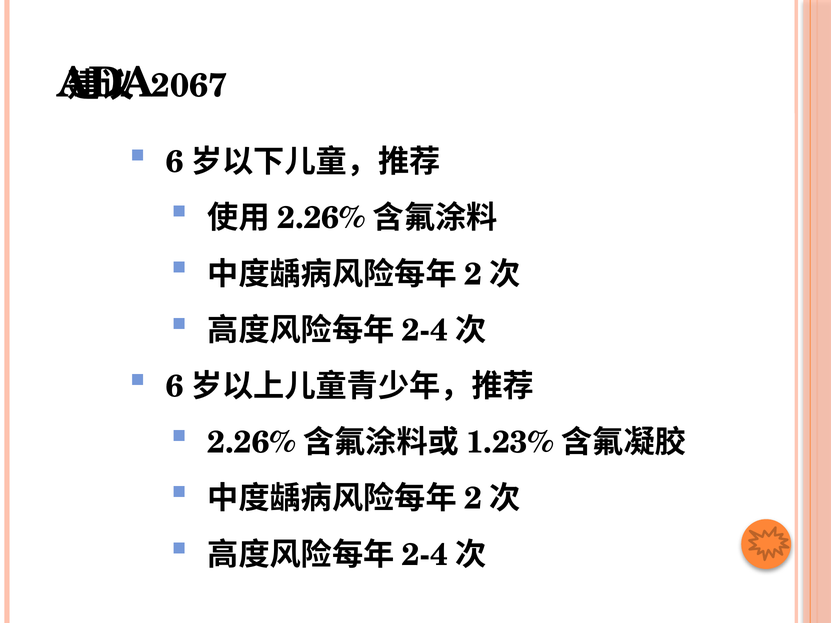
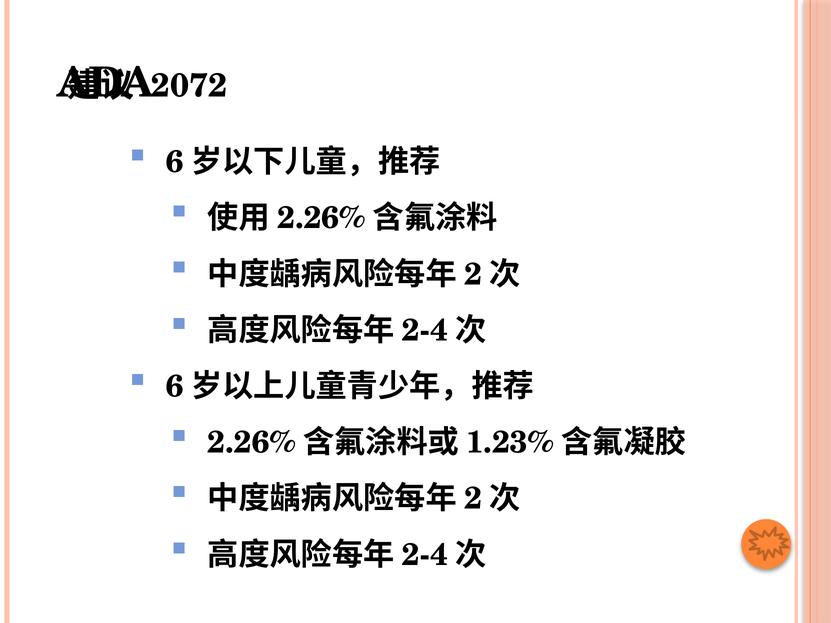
2067: 2067 -> 2072 (189, 86)
